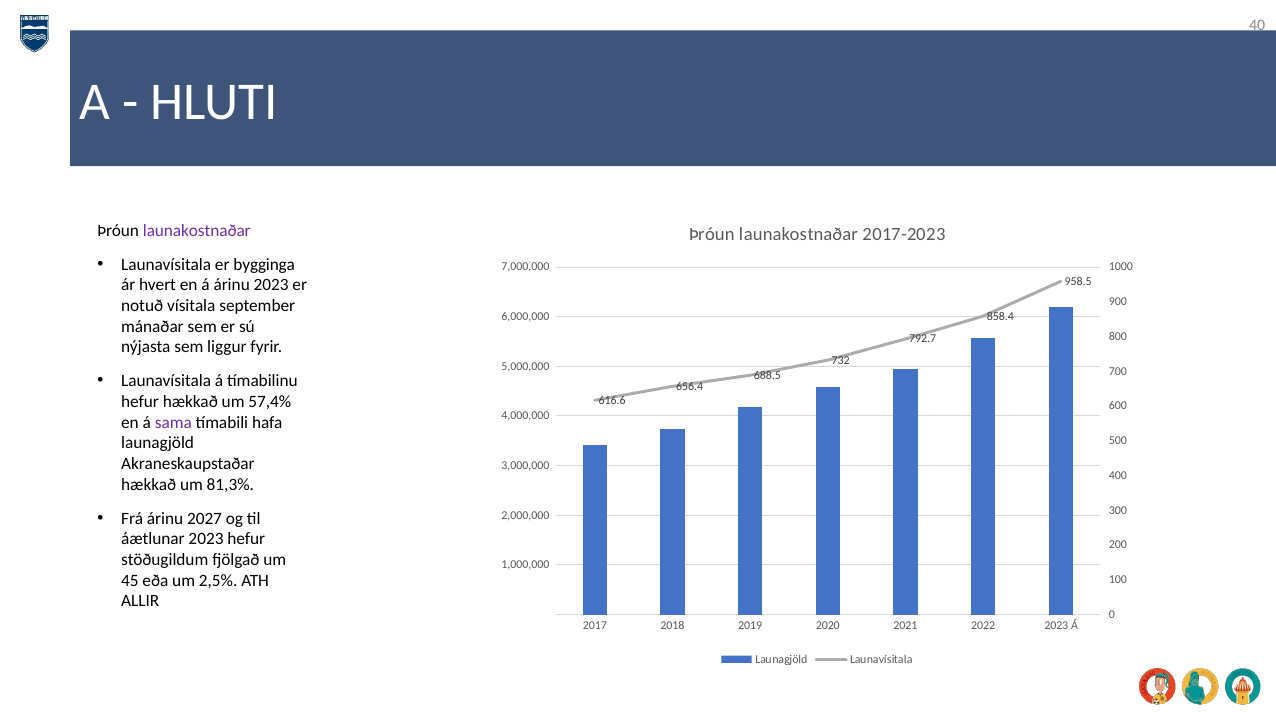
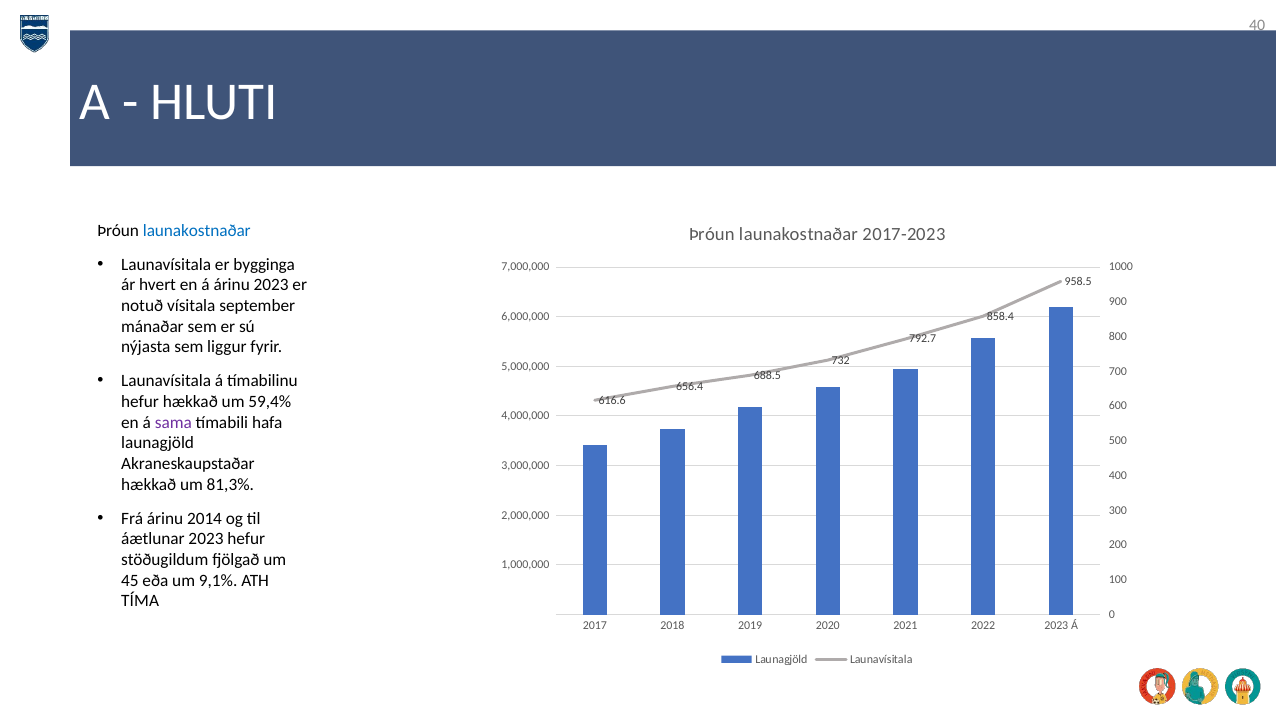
launakostnaðar colour: purple -> blue (197, 231)
57,4%: 57,4% -> 59,4% (270, 402)
2027: 2027 -> 2014 (205, 518)
2,5%: 2,5% -> 9,1% (218, 580)
ALLIR: ALLIR -> TÍMA (140, 601)
